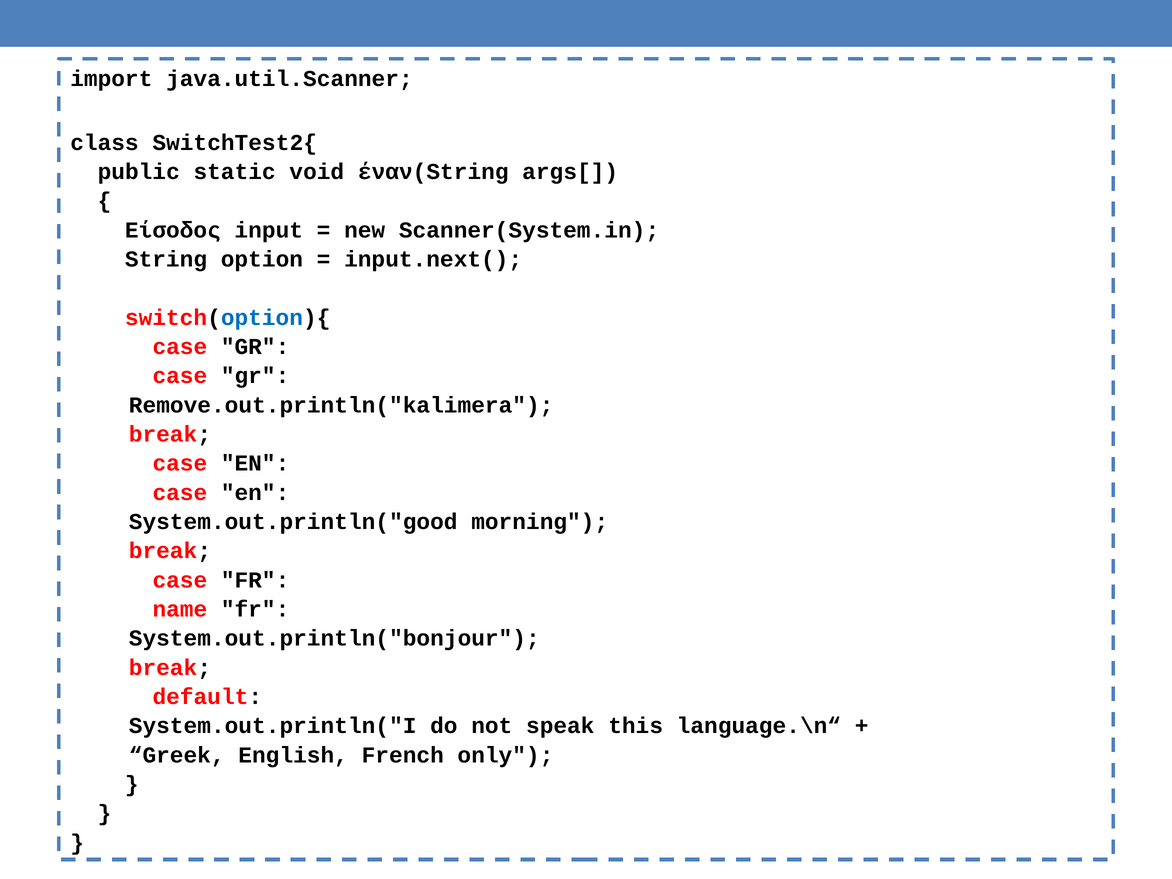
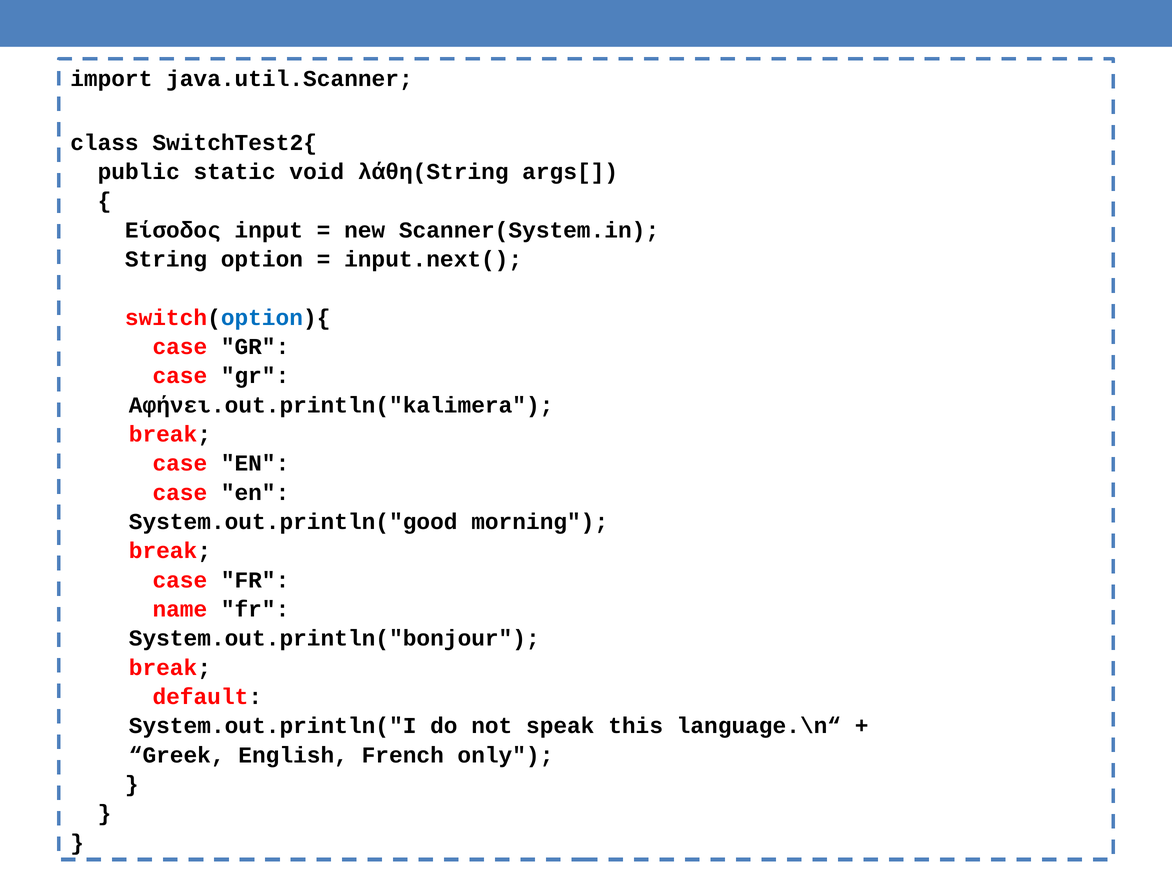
έναν(String: έναν(String -> λάθη(String (433, 172)
Remove.out.println("kalimera: Remove.out.println("kalimera -> Αφήνει.out.println("kalimera (341, 405)
